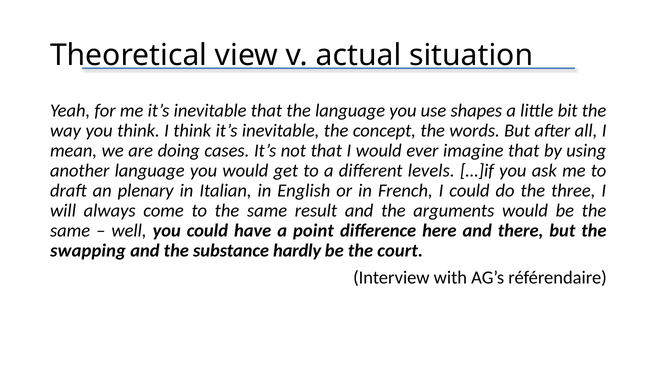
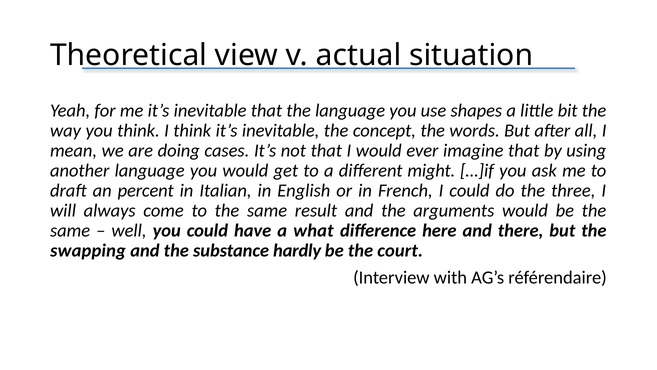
levels: levels -> might (431, 171)
plenary: plenary -> percent (146, 191)
point: point -> what (313, 231)
